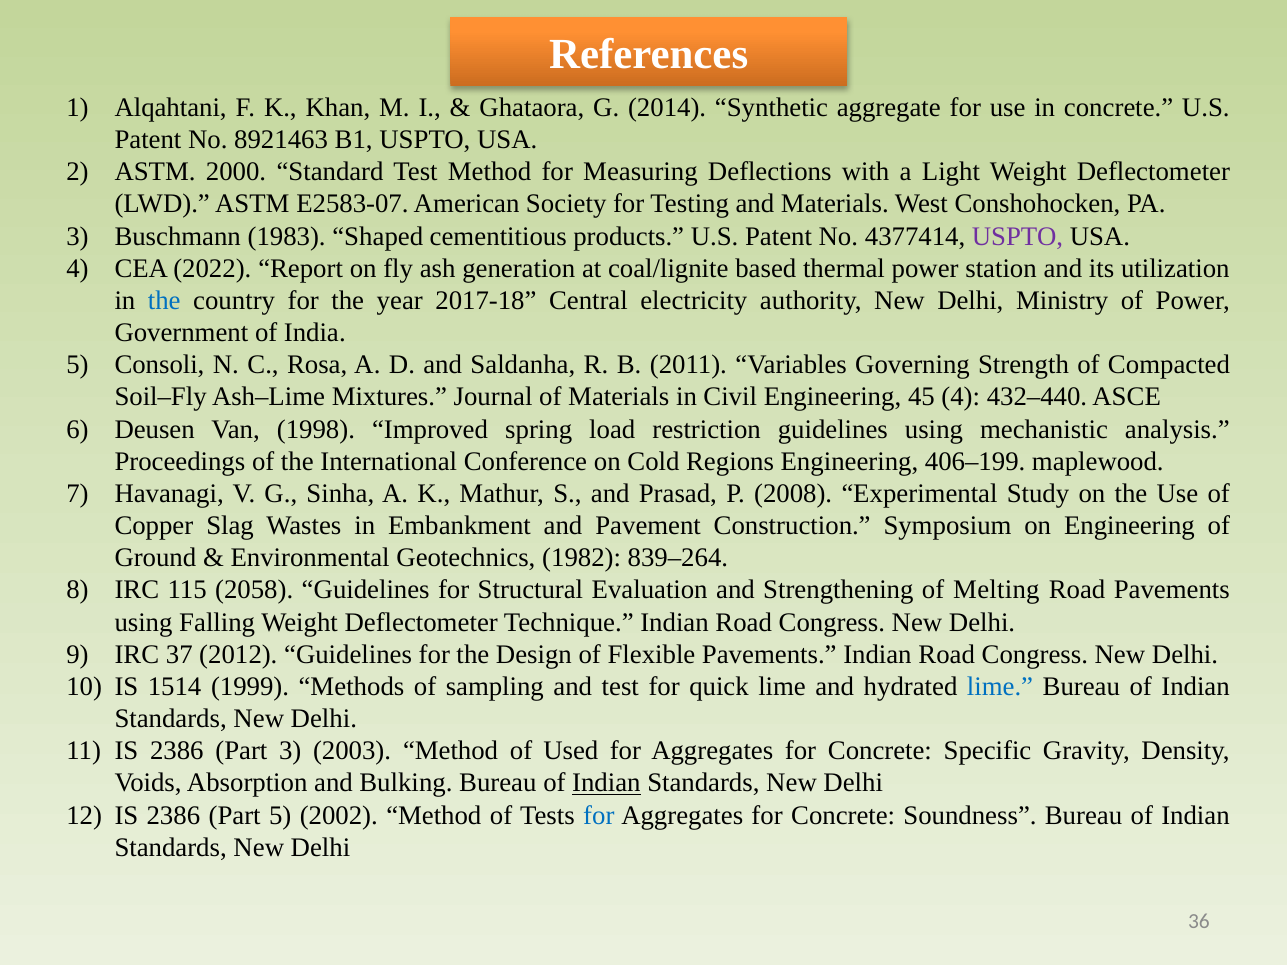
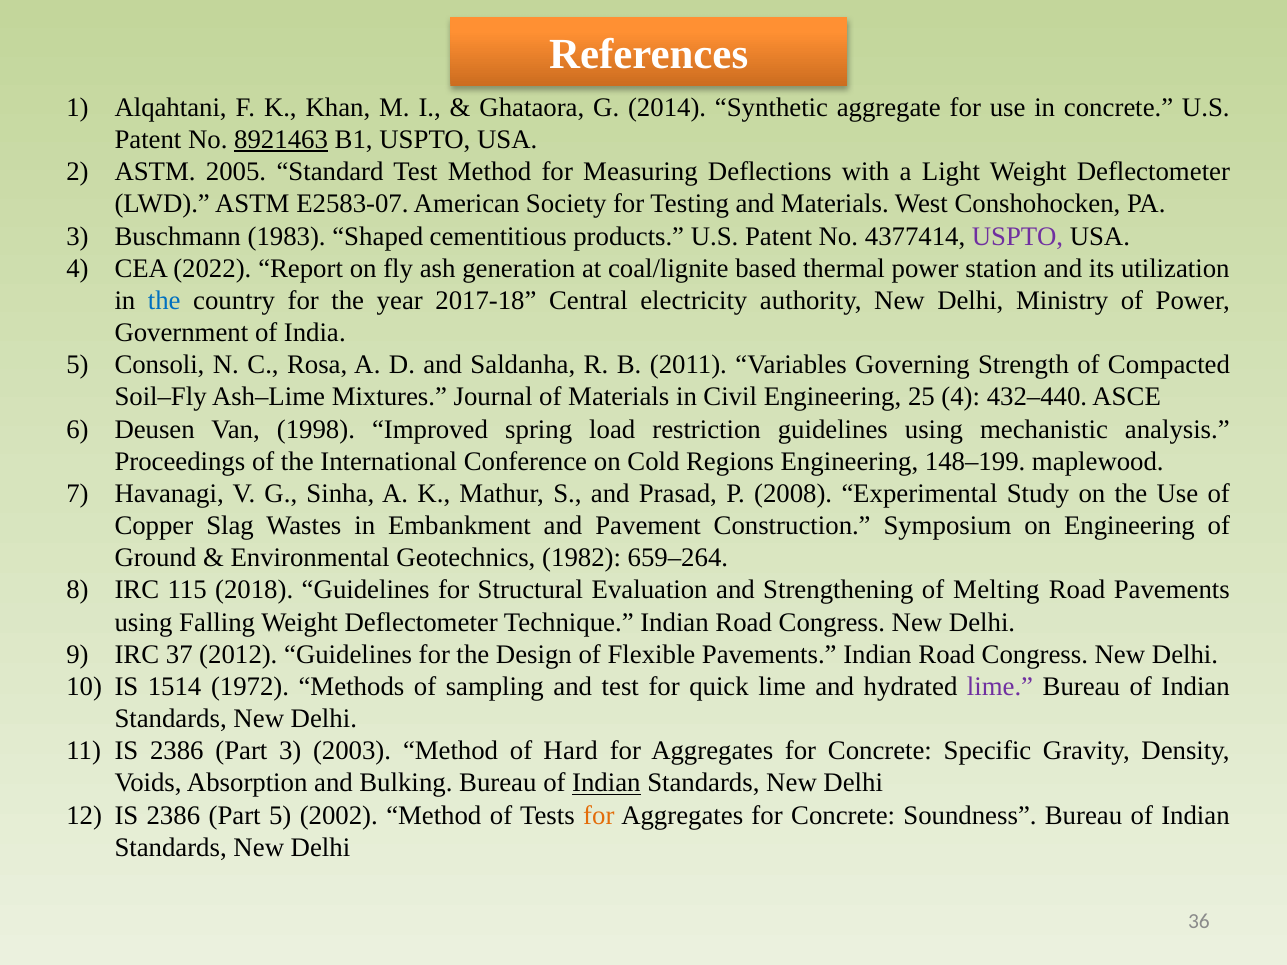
8921463 underline: none -> present (281, 140)
2000: 2000 -> 2005 (236, 172)
45: 45 -> 25 (921, 397)
406–199: 406–199 -> 148–199 (975, 462)
839–264: 839–264 -> 659–264 (678, 558)
2058: 2058 -> 2018 (254, 590)
1999: 1999 -> 1972 (250, 687)
lime colour: blue -> purple (1000, 687)
Used: Used -> Hard (571, 751)
for colour: blue -> orange (599, 815)
